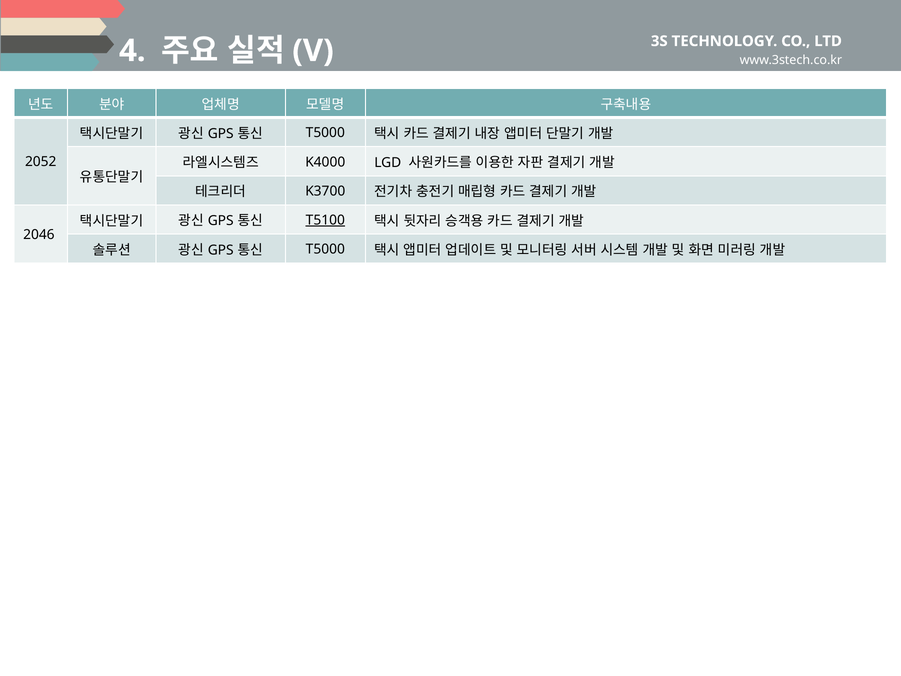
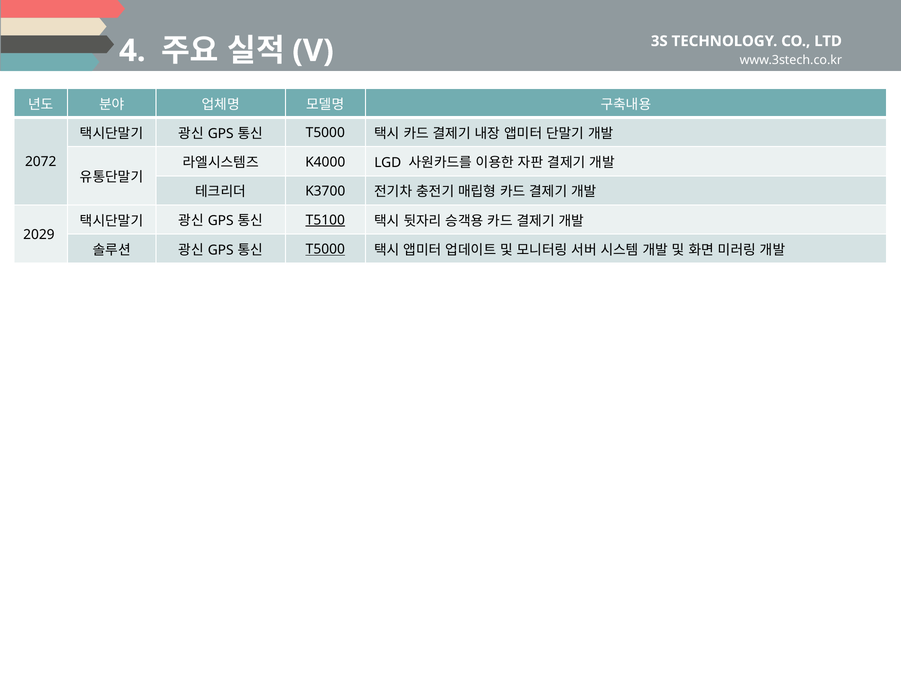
2052: 2052 -> 2072 (41, 162)
2046: 2046 -> 2029 (39, 235)
T5000 underline: none -> present (325, 249)
